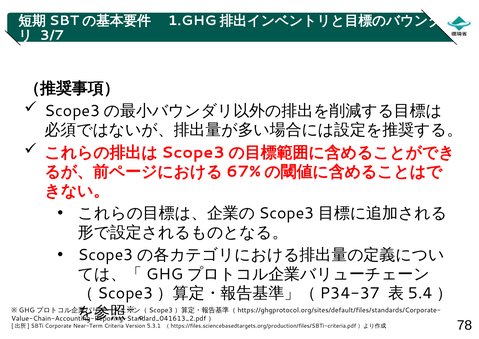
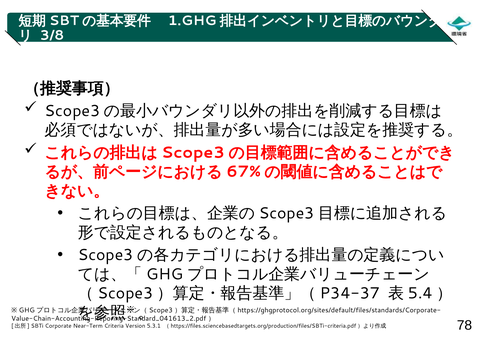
3/7: 3/7 -> 3/8 (52, 35)
